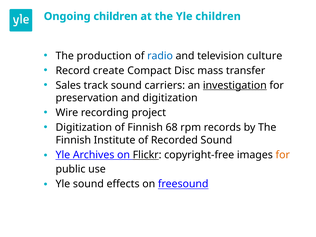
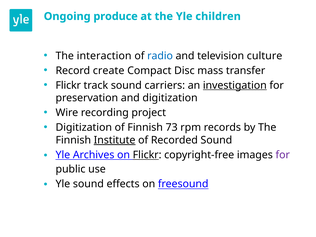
Ongoing children: children -> produce (116, 16)
production: production -> interaction (104, 56)
Sales: Sales -> Flickr (68, 85)
68: 68 -> 73 (172, 127)
Institute underline: none -> present (115, 140)
for colour: orange -> purple (283, 155)
